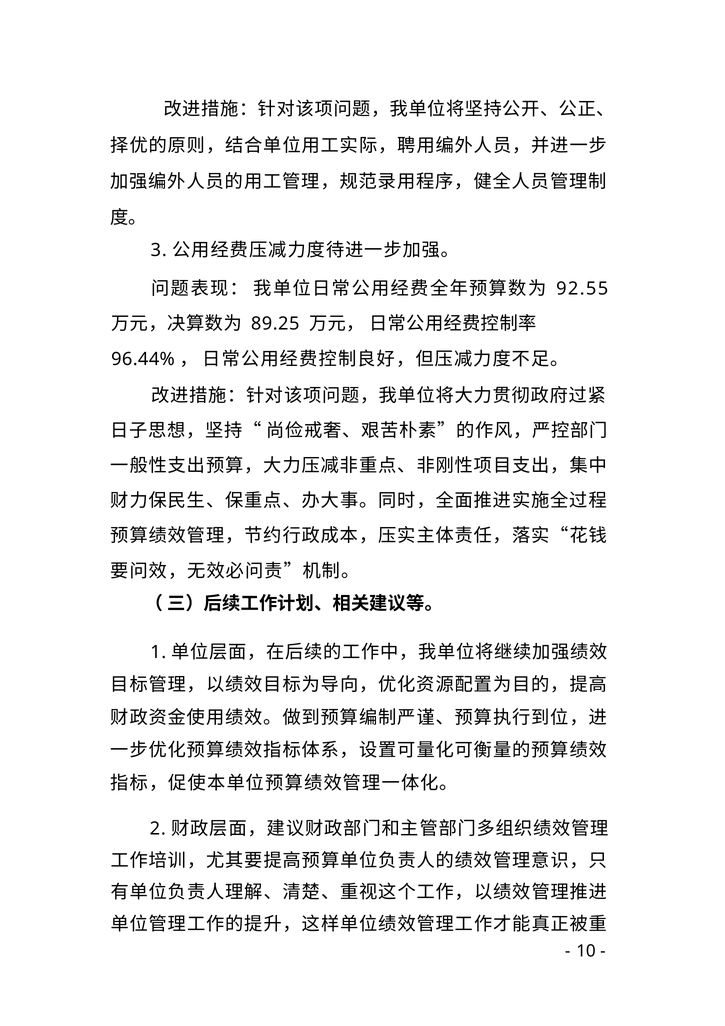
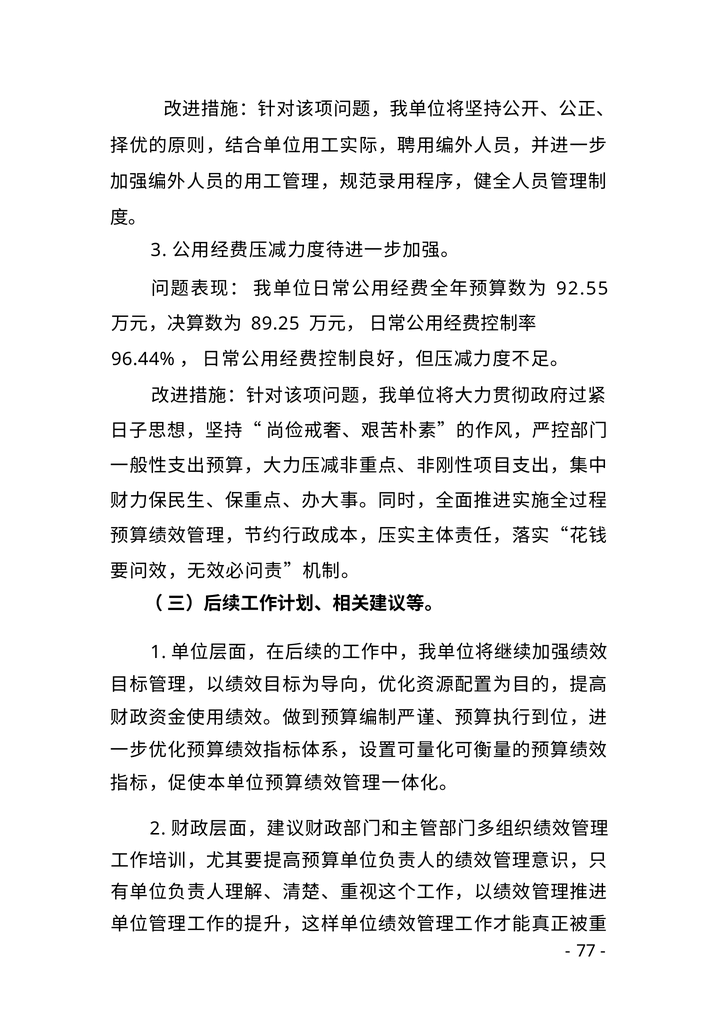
10: 10 -> 77 (586, 951)
